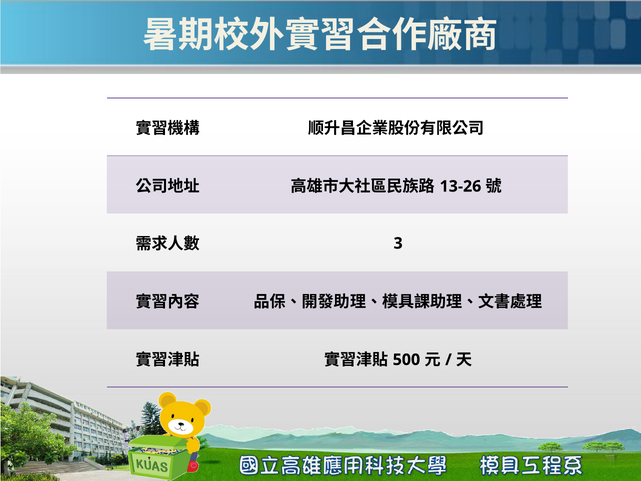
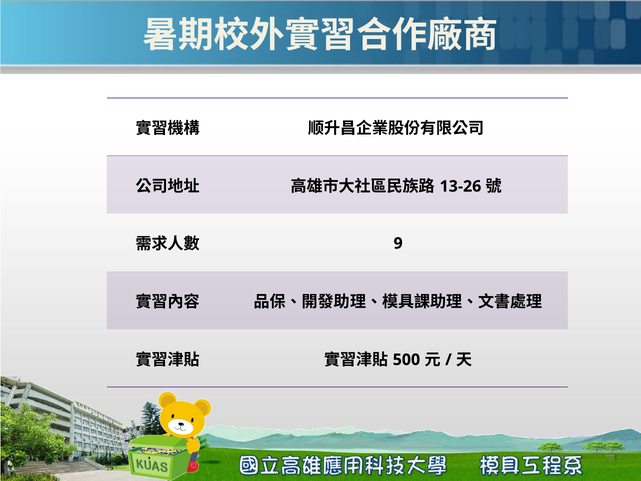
3: 3 -> 9 (398, 243)
